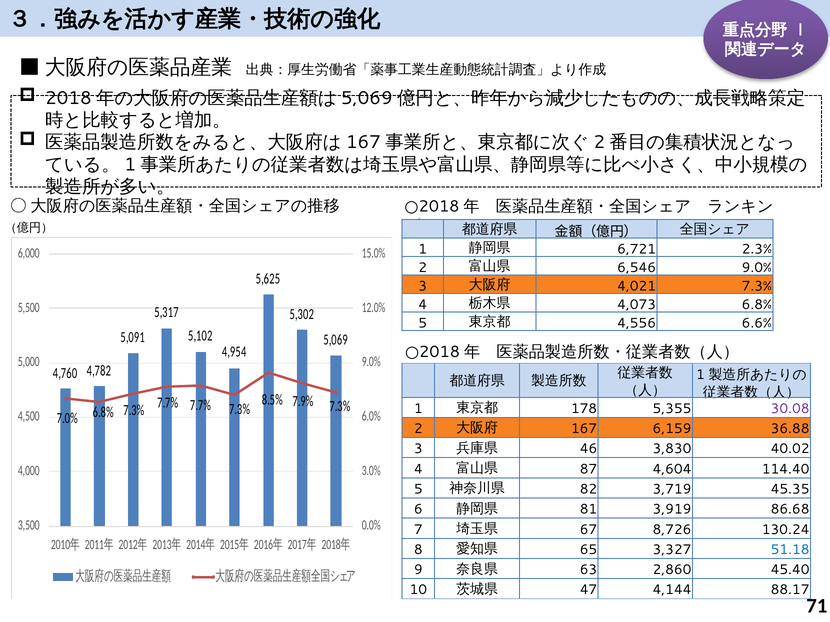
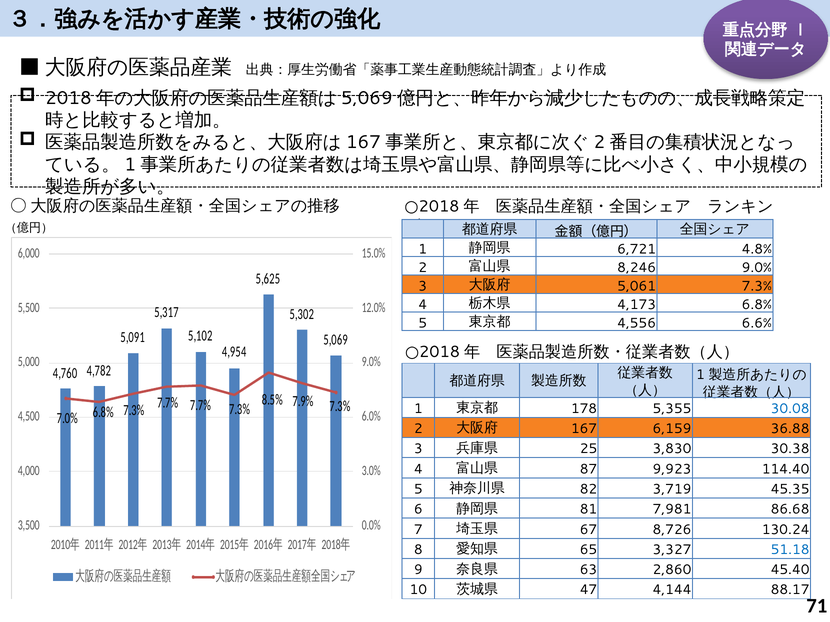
2.3%: 2.3% -> 4.8% (757, 250)
6,546: 6,546 -> 8,246 (637, 268)
4,021: 4,021 -> 5,061 (637, 287)
4,073: 4,073 -> 4,173 (637, 305)
30.08 colour: purple -> blue (790, 409)
46: 46 -> 25 (589, 449)
40.02: 40.02 -> 30.38 (790, 449)
4,604: 4,604 -> 9,923 (672, 469)
3,919: 3,919 -> 7,981 (672, 510)
